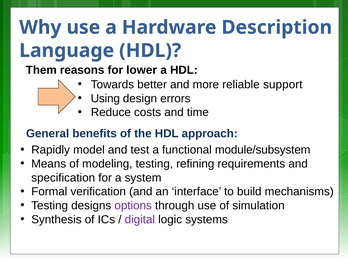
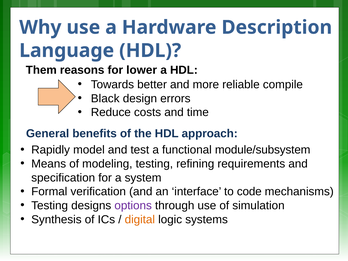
support: support -> compile (283, 85)
Using: Using -> Black (105, 98)
build: build -> code (249, 192)
digital colour: purple -> orange (140, 219)
